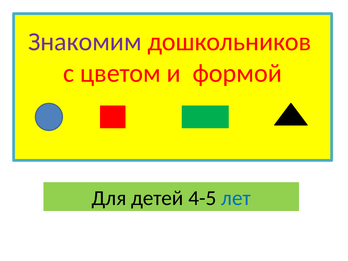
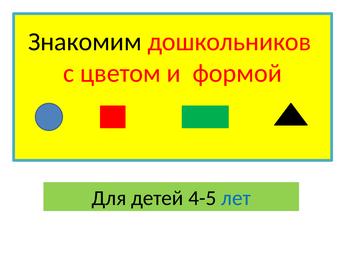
Знакомим colour: purple -> black (85, 42)
